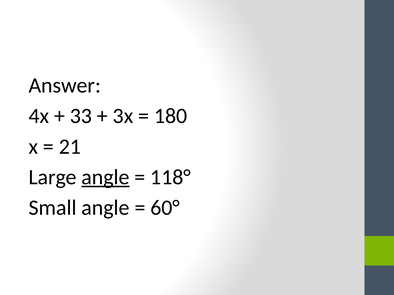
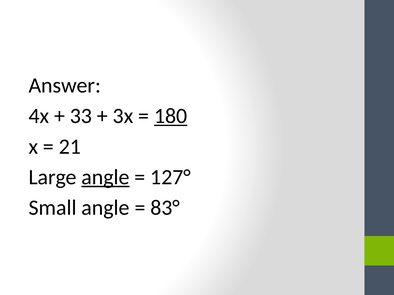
180 underline: none -> present (171, 116)
118°: 118° -> 127° (171, 177)
60°: 60° -> 83° (165, 208)
